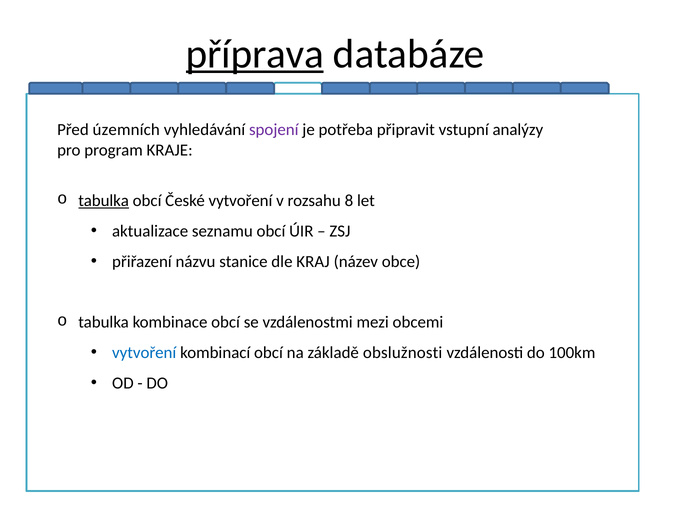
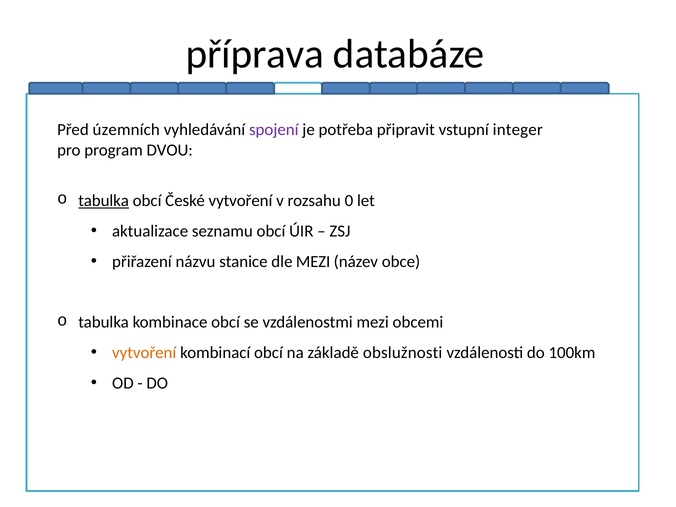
příprava underline: present -> none (255, 54)
analýzy: analýzy -> integer (518, 130)
KRAJE: KRAJE -> DVOU (170, 150)
8: 8 -> 0 (349, 201)
KRAJ: KRAJ -> MEZI (313, 262)
vytvoření colour: blue -> orange (144, 353)
